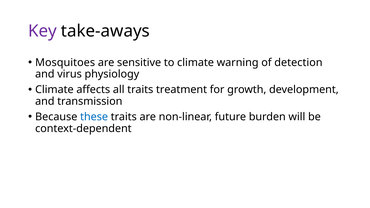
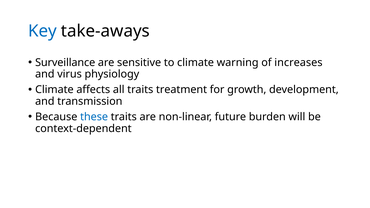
Key colour: purple -> blue (42, 31)
Mosquitoes: Mosquitoes -> Surveillance (65, 63)
detection: detection -> increases (298, 63)
